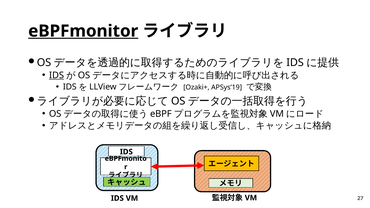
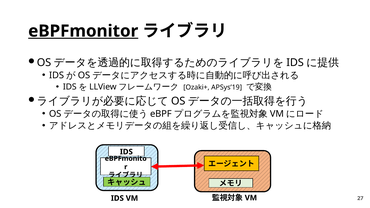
IDS underline: present -> none (56, 75)
